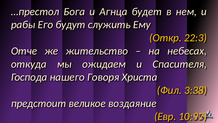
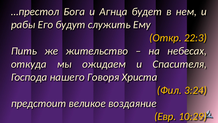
Отче: Отче -> Пить (24, 51)
3:38: 3:38 -> 3:24 (196, 90)
10:97: 10:97 -> 10:29 (193, 116)
